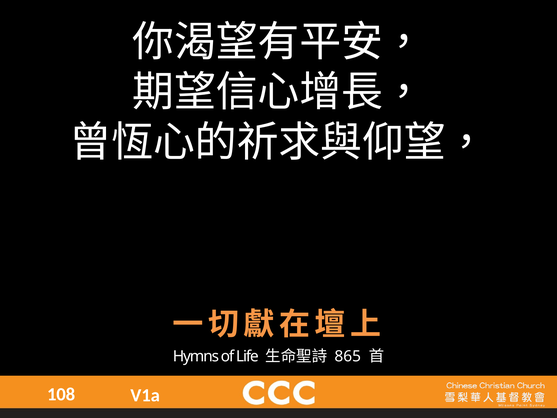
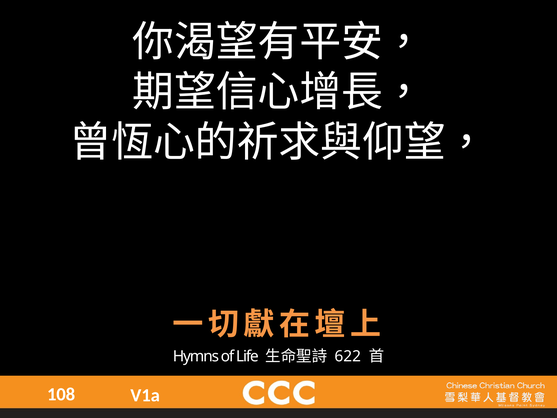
865: 865 -> 622 (348, 356)
